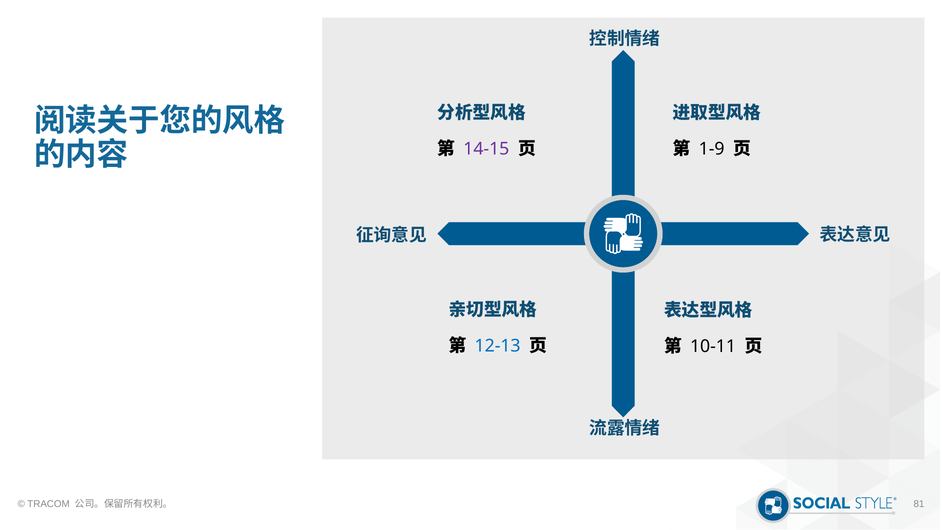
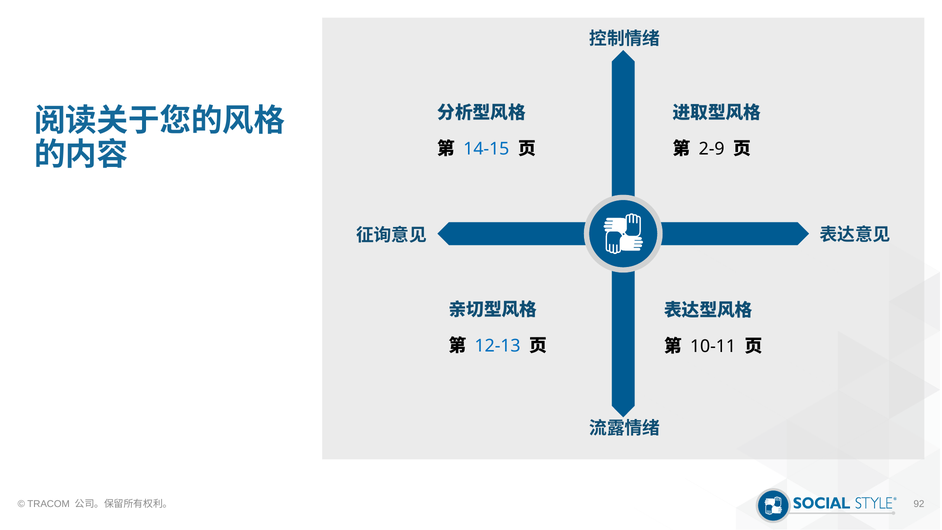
14-15 colour: purple -> blue (486, 149)
1-9: 1-9 -> 2-9 (712, 149)
81: 81 -> 92 (919, 504)
